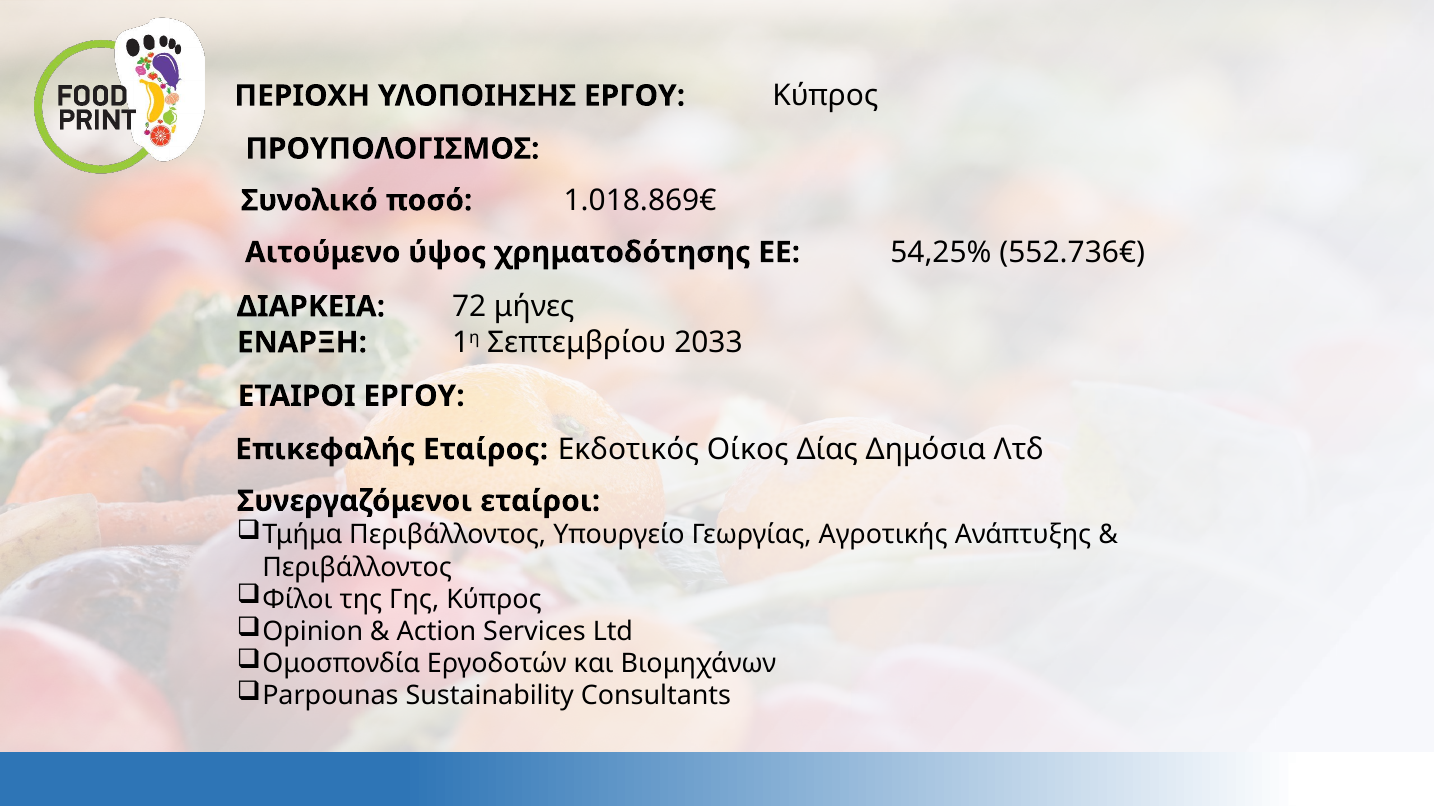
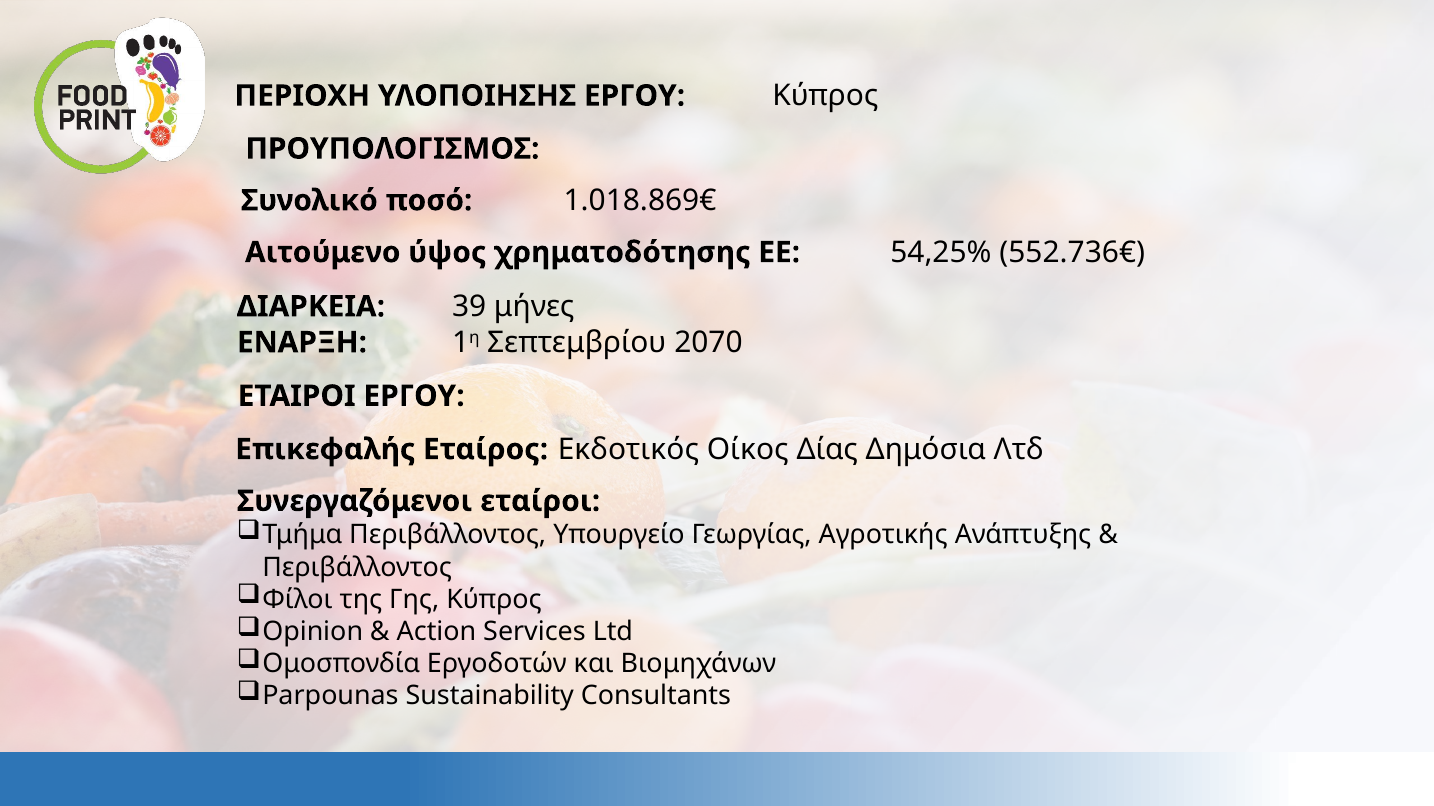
72: 72 -> 39 (469, 307)
2033: 2033 -> 2070 (708, 343)
